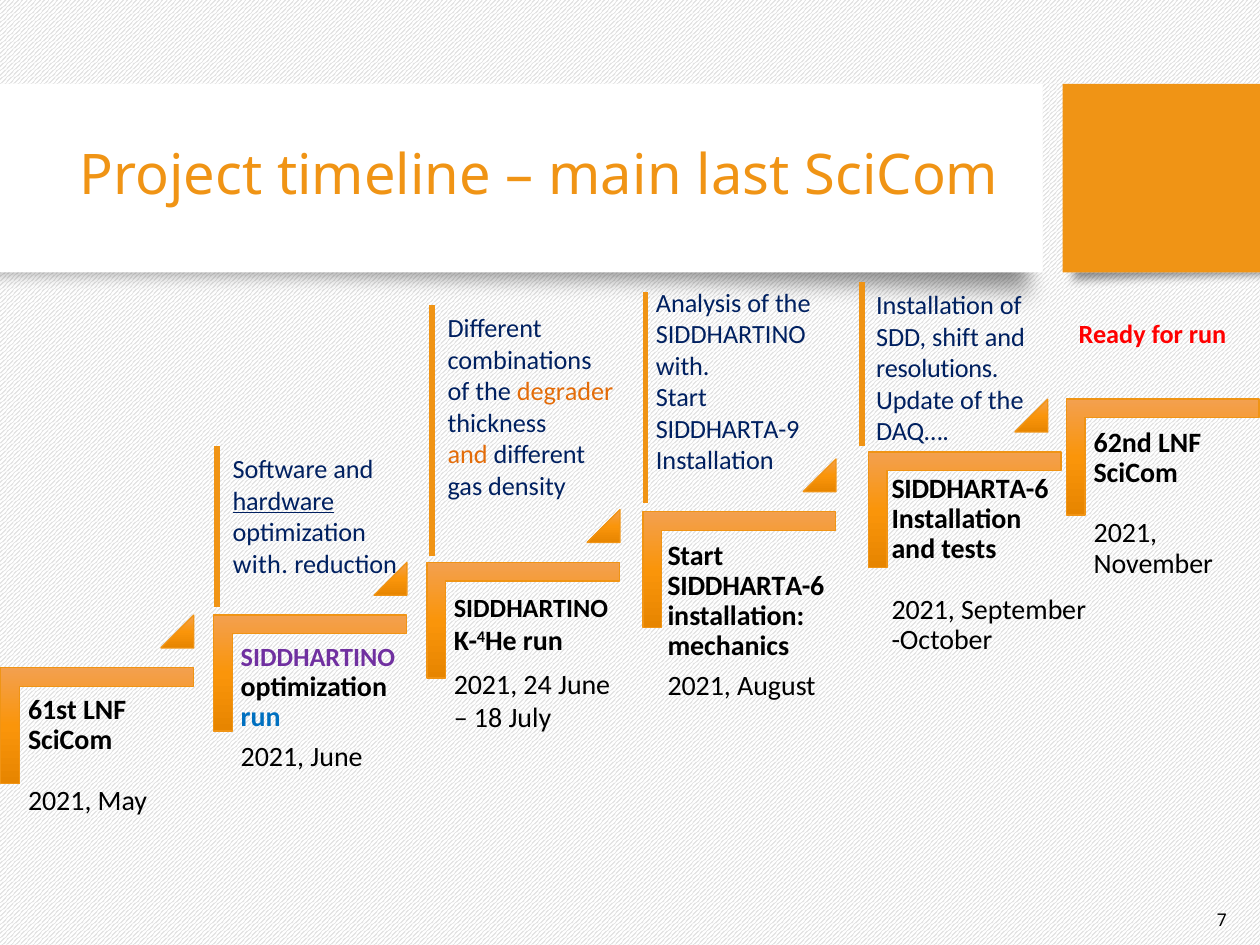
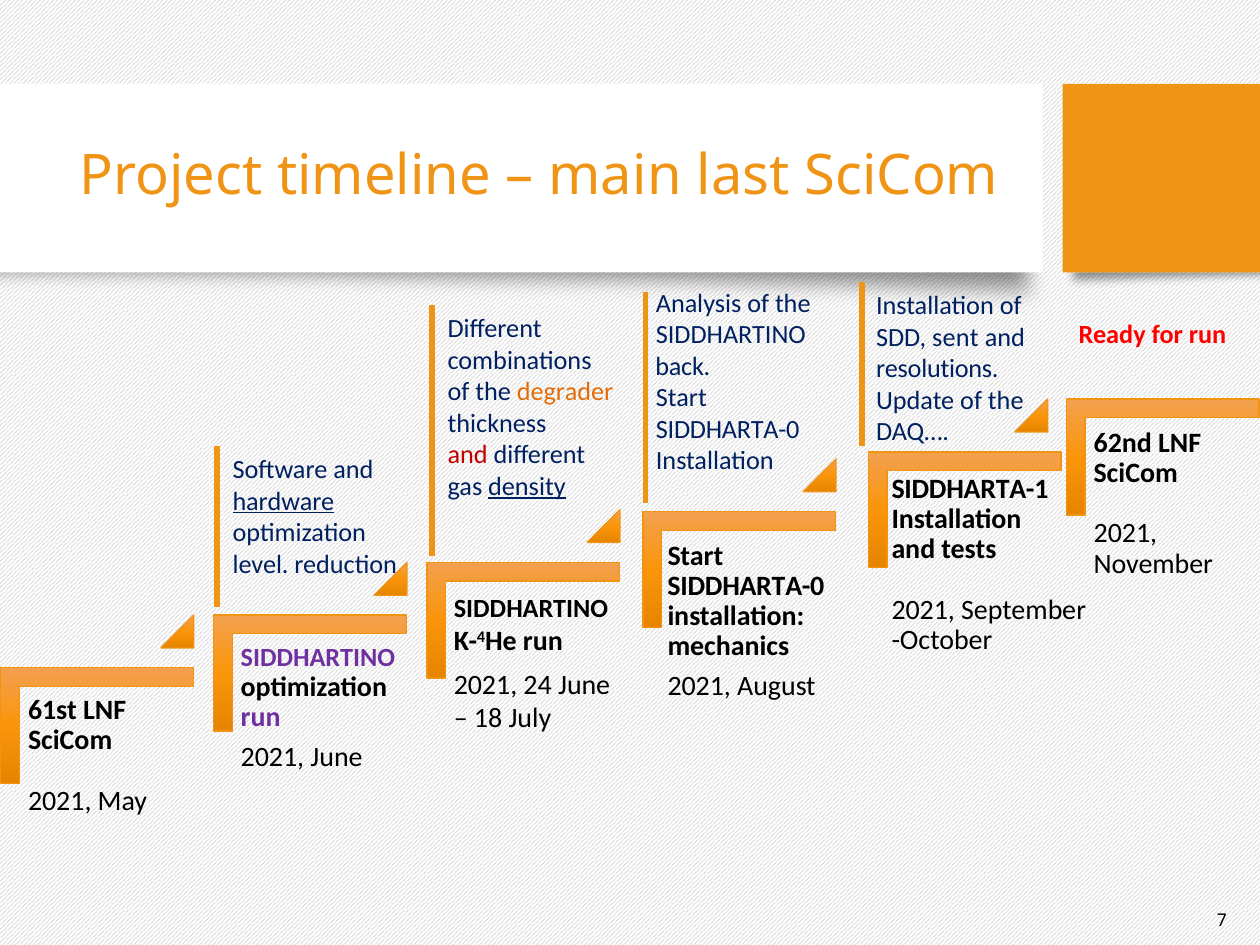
shift: shift -> sent (955, 338)
with: with -> back (683, 367)
SIDDHARTA-9: SIDDHARTA-9 -> SIDDHARTA-0 (728, 430)
and colour: orange -> red (468, 455)
density underline: none -> present (527, 487)
SIDDHARTA-6: SIDDHARTA-6 -> SIDDHARTA-1 (970, 489)
with: with -> level (261, 564)
SIDDHARTA-6: SIDDHARTA-6 -> SIDDHARTA-0 (746, 586)
run colour: blue -> purple (261, 717)
